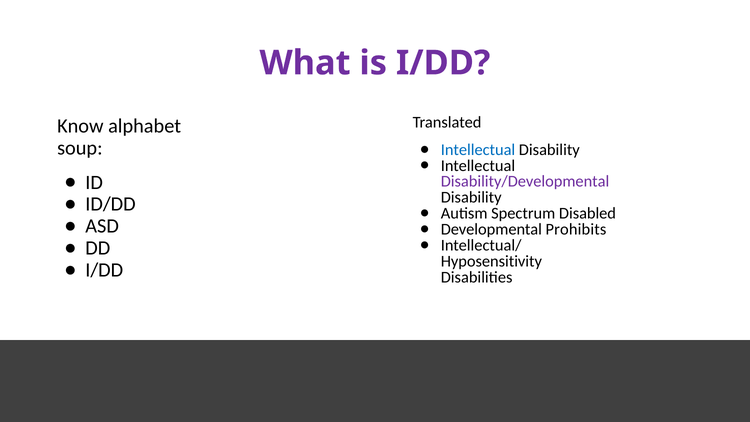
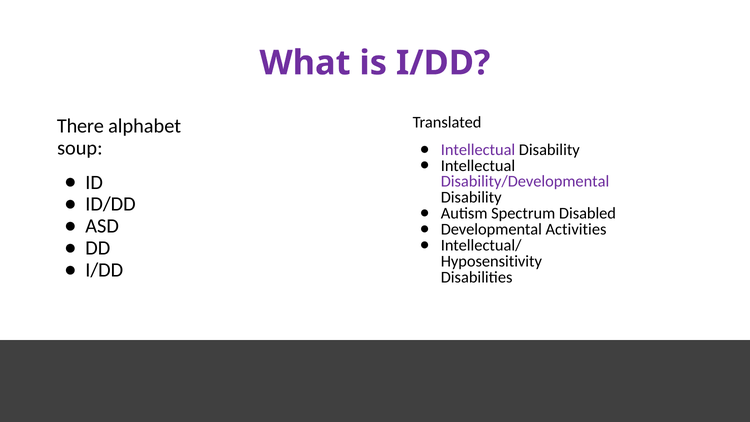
Know: Know -> There (80, 126)
Intellectual colour: blue -> purple (478, 150)
Prohibits: Prohibits -> Activities (576, 229)
